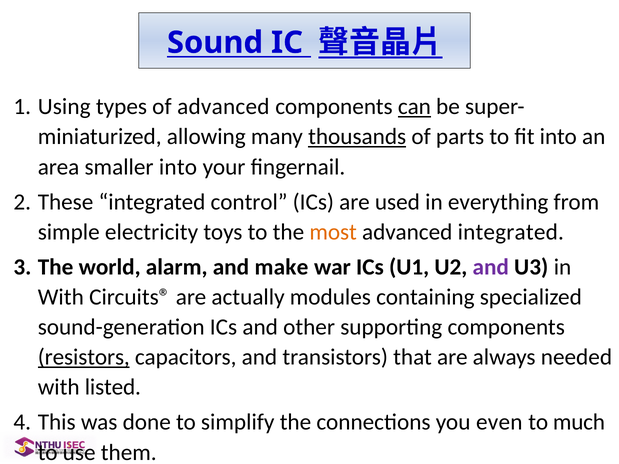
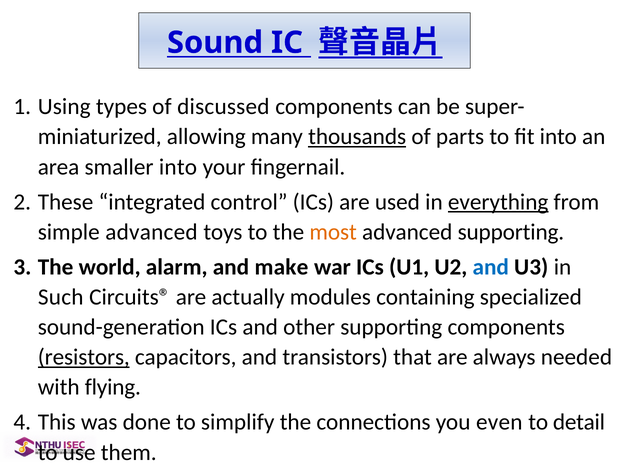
of advanced: advanced -> discussed (223, 107)
can underline: present -> none (414, 107)
everything underline: none -> present (498, 202)
simple electricity: electricity -> advanced (151, 232)
advanced integrated: integrated -> supporting (511, 232)
and colour: purple -> blue (491, 267)
With: With -> Such (61, 297)
listed: listed -> flying (113, 388)
much: much -> detail (579, 423)
